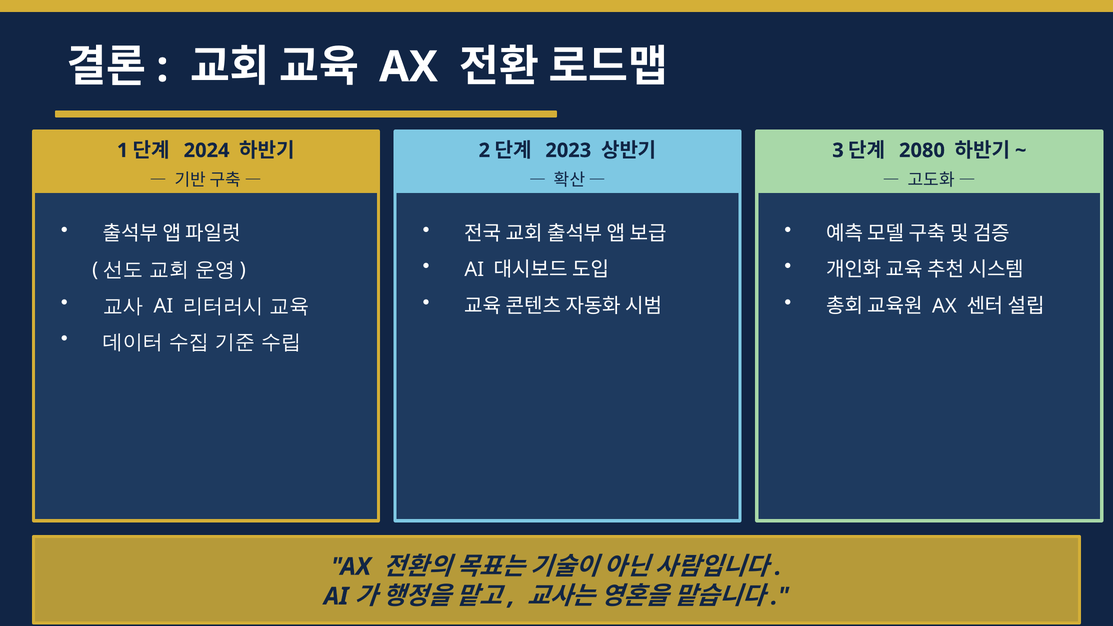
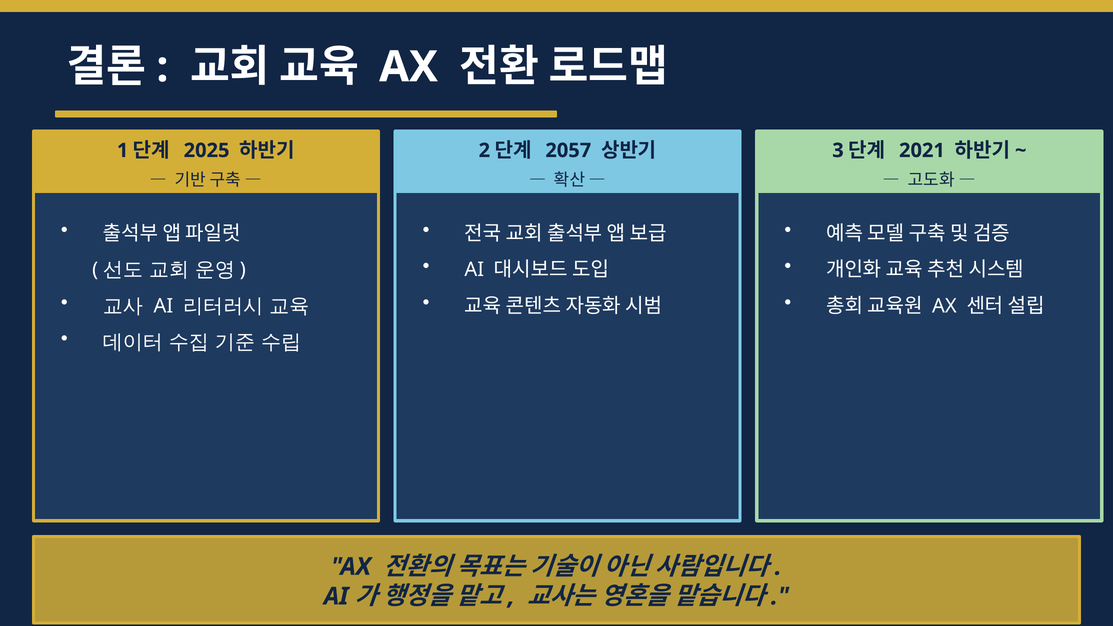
2024: 2024 -> 2025 (207, 150)
2023: 2023 -> 2057 (568, 150)
2080: 2080 -> 2021 (922, 150)
